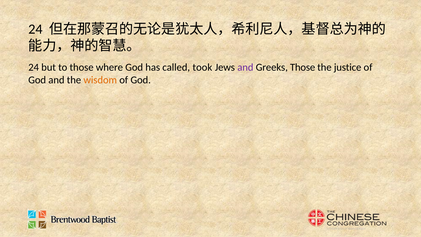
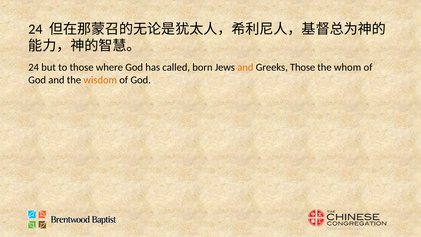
took: took -> born (202, 67)
and colour: purple -> orange (245, 67)
justice: justice -> whom (348, 67)
